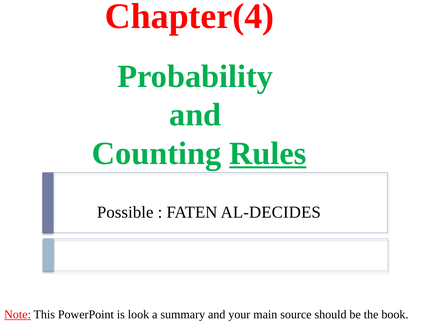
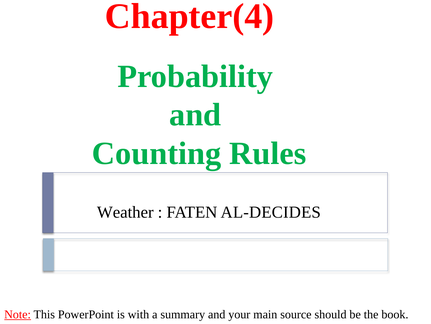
Rules underline: present -> none (268, 153)
Possible: Possible -> Weather (125, 212)
look: look -> with (138, 314)
